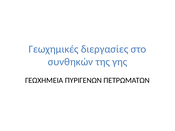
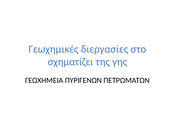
συνθηκών: συνθηκών -> σχηματίζει (71, 62)
